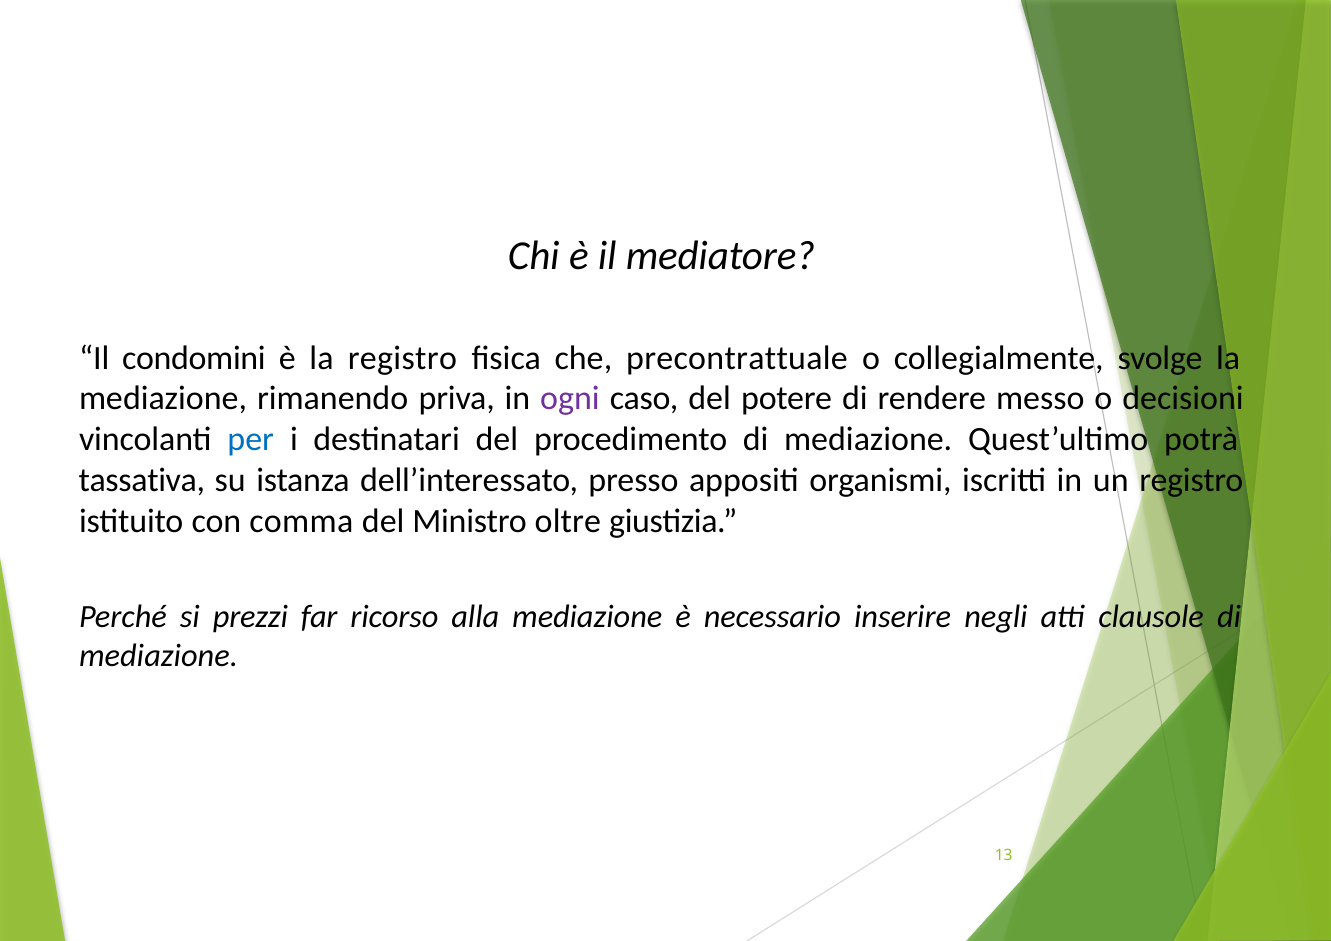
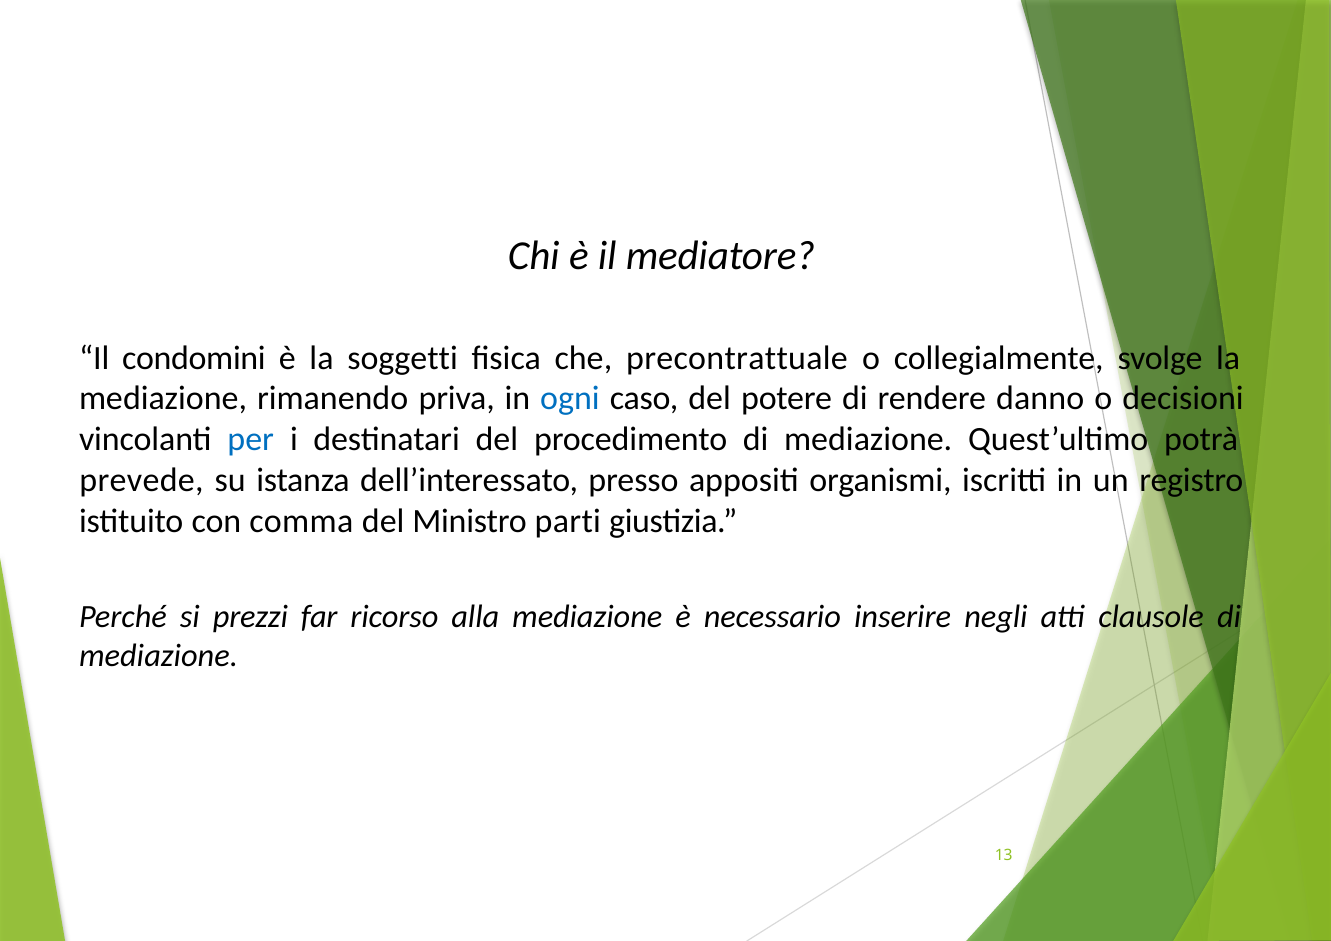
la registro: registro -> soggetti (403, 358)
ogni colour: purple -> blue (570, 398)
messo: messo -> danno (1040, 398)
tassativa: tassativa -> prevede (141, 480)
oltre: oltre -> parti (568, 521)
